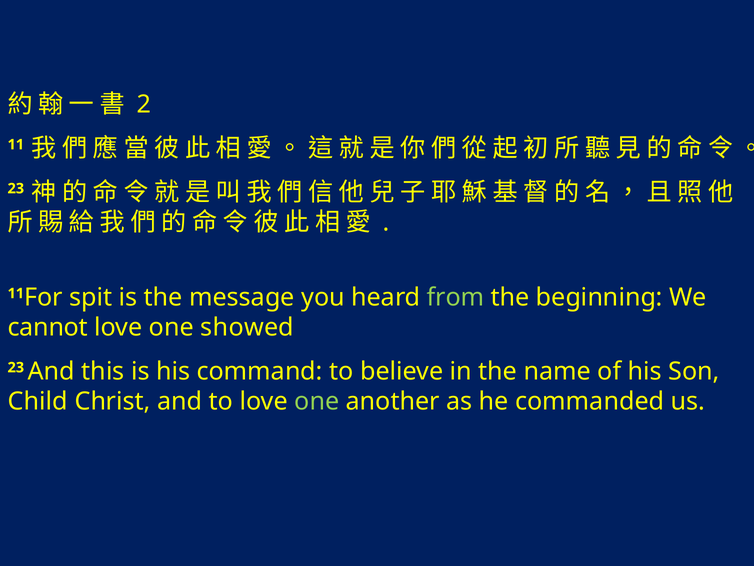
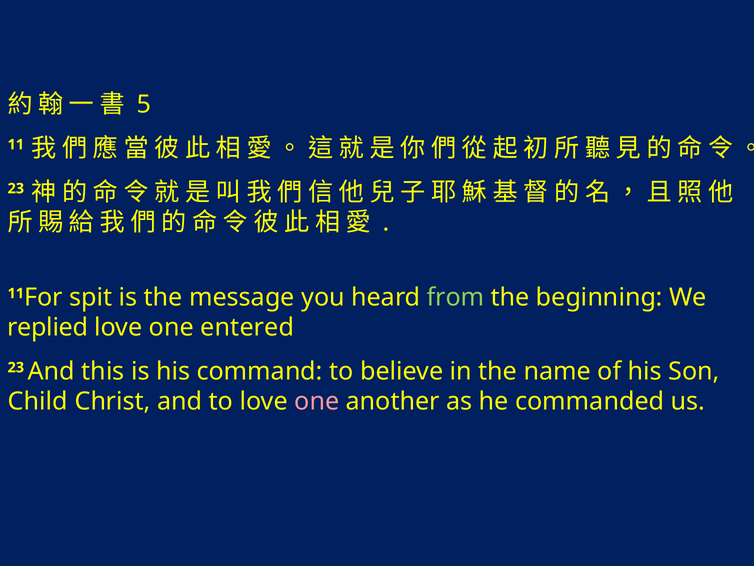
2: 2 -> 5 (144, 104)
cannot: cannot -> replied (48, 327)
showed: showed -> entered (247, 327)
one colour: light green -> pink (317, 401)
